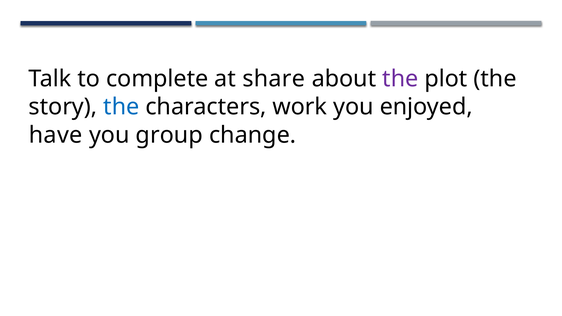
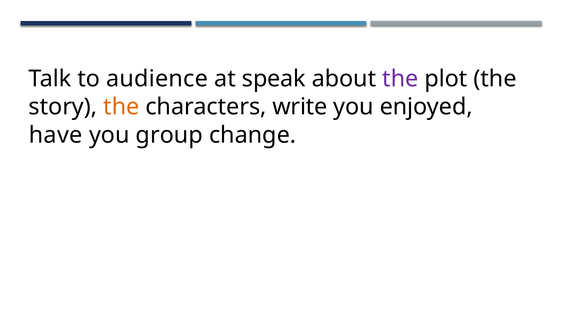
complete: complete -> audience (157, 79)
share: share -> speak (274, 79)
the colour: blue -> orange (121, 107)
work: work -> write (300, 107)
